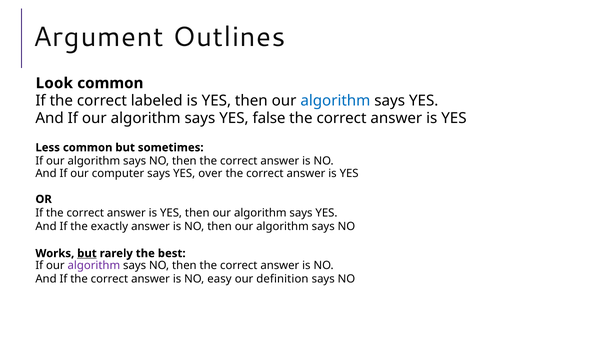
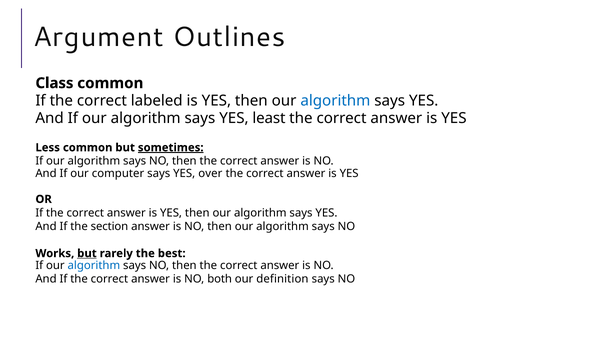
Look: Look -> Class (54, 83)
false: false -> least (269, 118)
sometimes underline: none -> present (171, 148)
exactly: exactly -> section (109, 226)
algorithm colour: purple -> blue (94, 266)
easy: easy -> both (220, 279)
